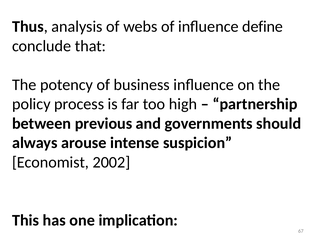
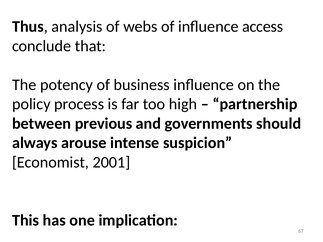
define: define -> access (263, 27)
2002: 2002 -> 2001 (111, 162)
